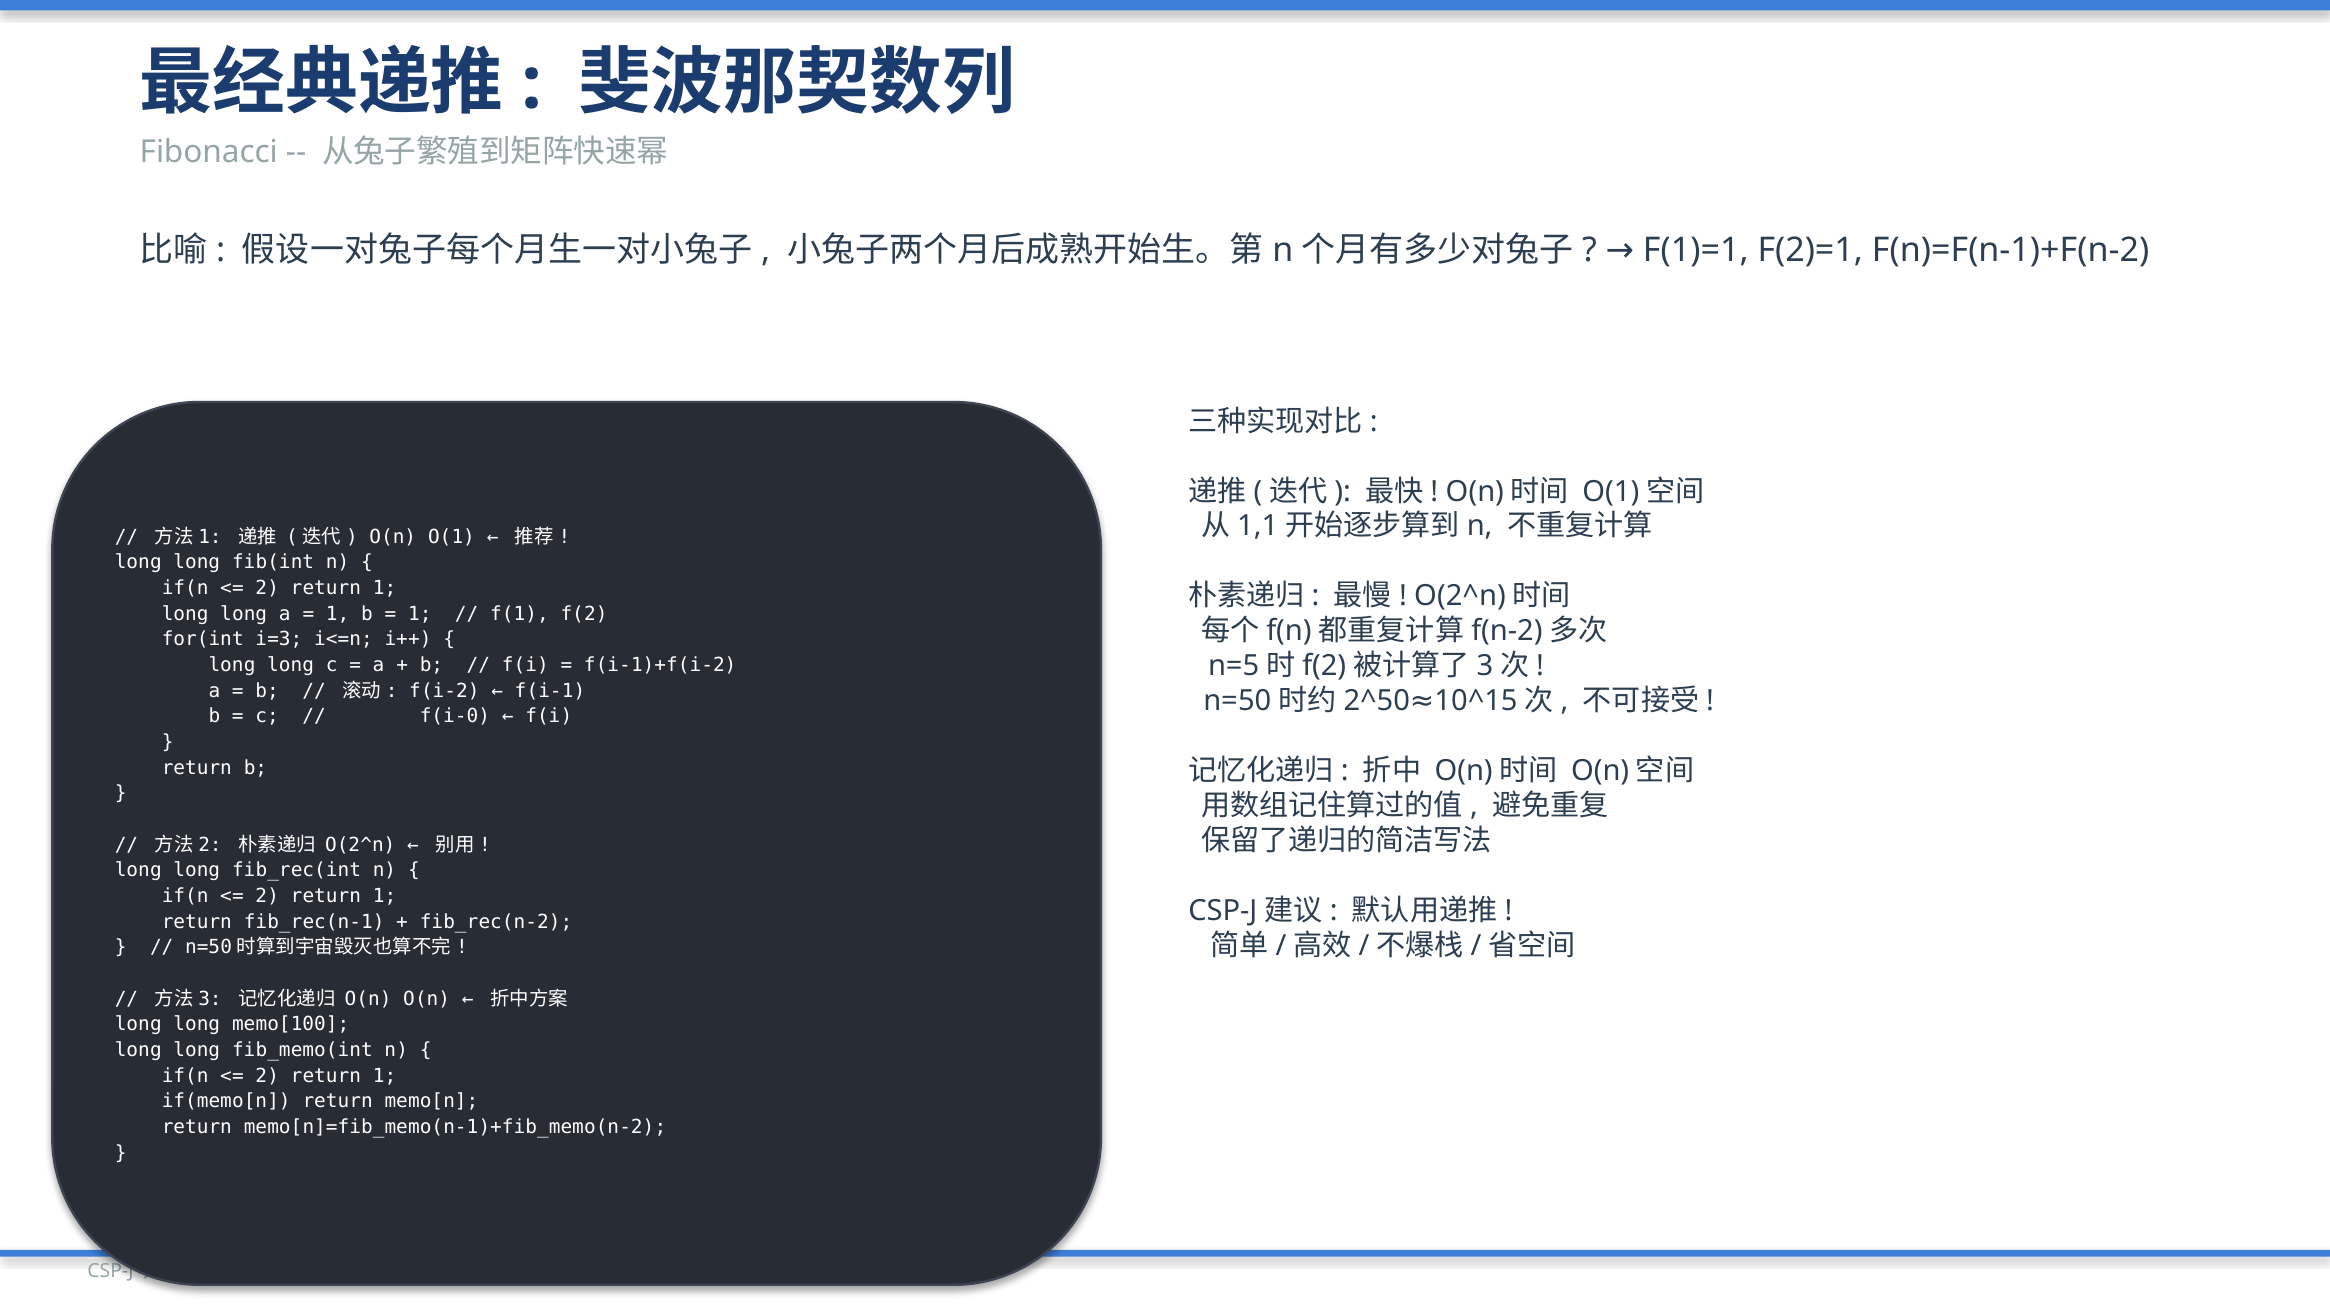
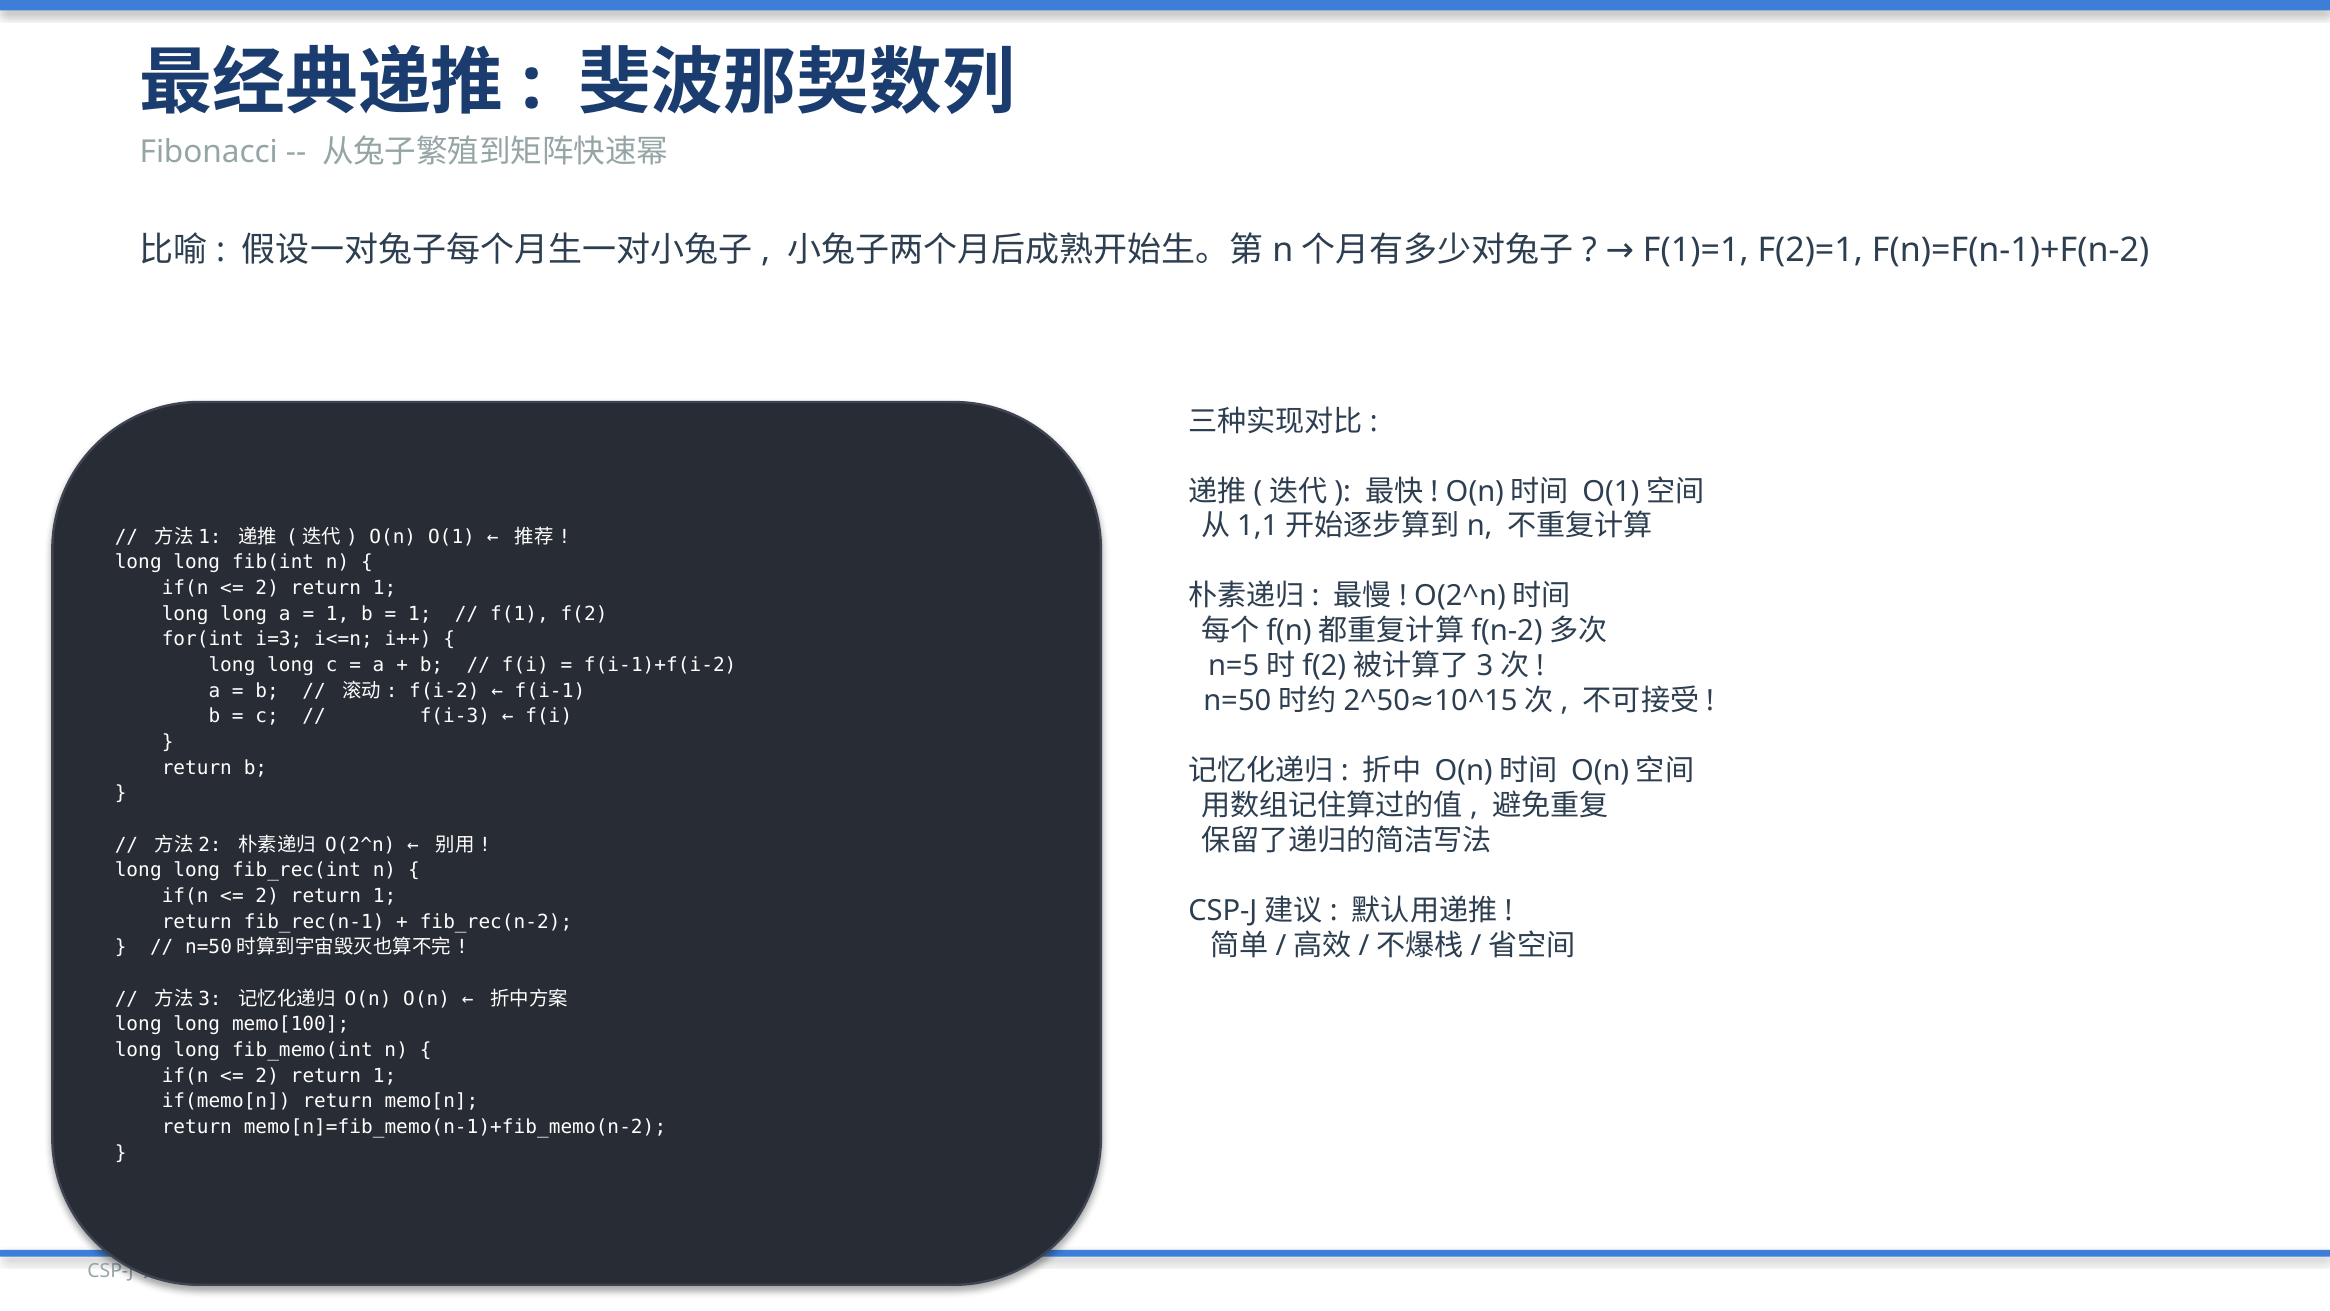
f(i-0: f(i-0 -> f(i-3 (455, 716)
